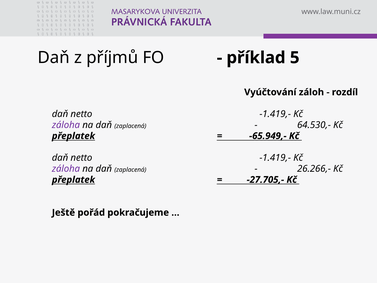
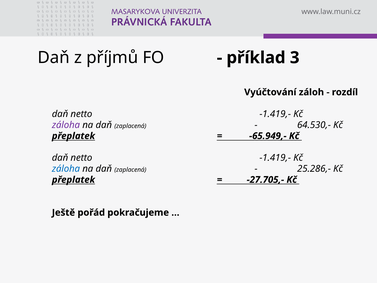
5: 5 -> 3 (295, 58)
záloha colour: purple -> blue (66, 169)
26.266,-: 26.266,- -> 25.286,- (314, 169)
